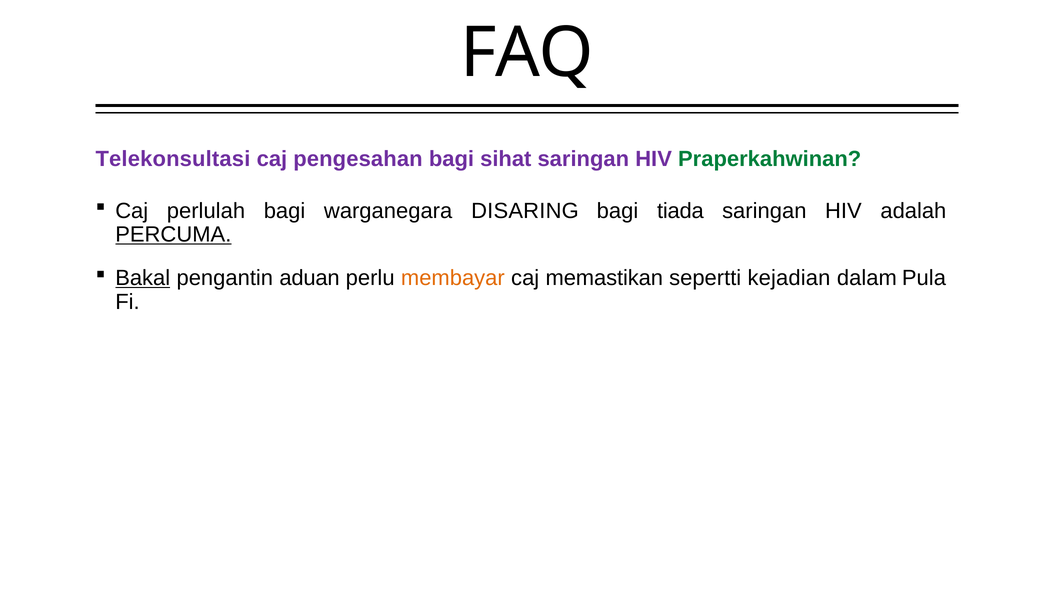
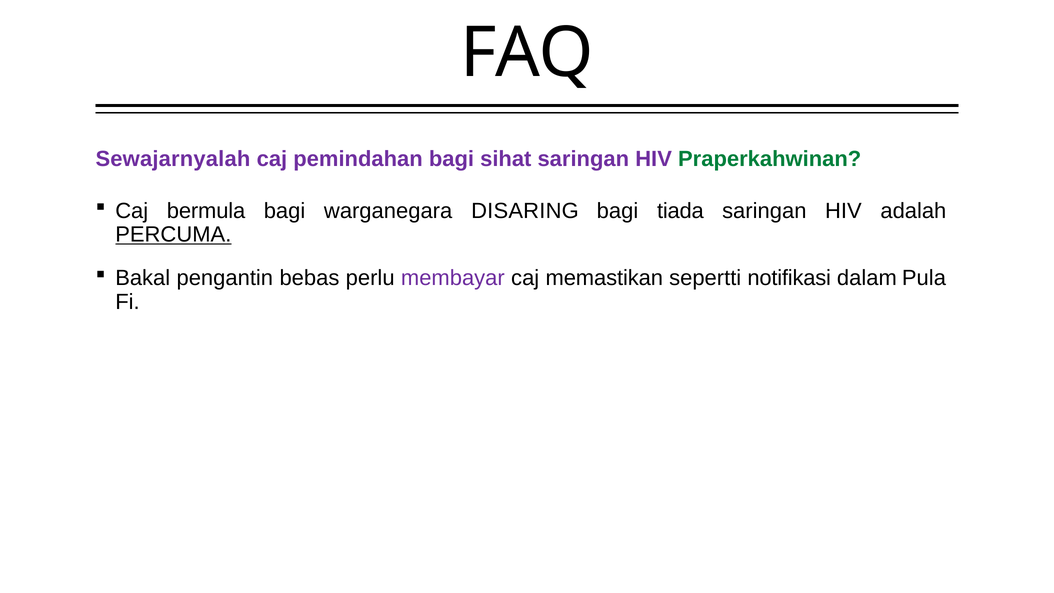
Telekonsultasi: Telekonsultasi -> Sewajarnyalah (173, 159)
pengesahan: pengesahan -> pemindahan (358, 159)
perlulah: perlulah -> bermula (206, 211)
Bakal underline: present -> none (143, 278)
aduan: aduan -> bebas (309, 278)
membayar colour: orange -> purple (453, 278)
kejadian: kejadian -> notifikasi (789, 278)
